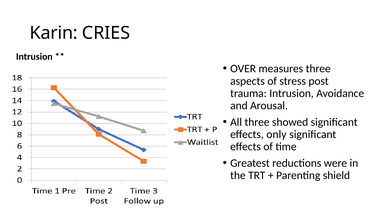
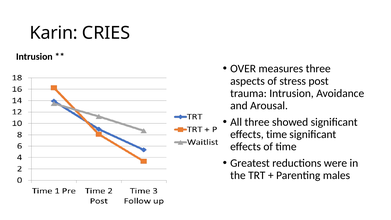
effects only: only -> time (277, 134)
shield: shield -> males (336, 175)
